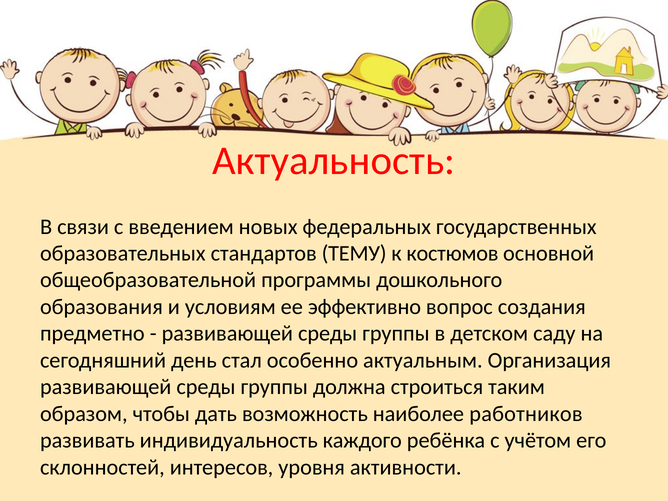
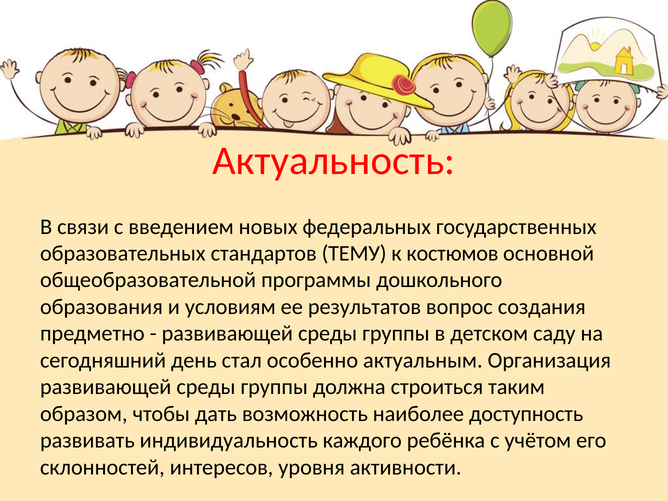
эффективно: эффективно -> результатов (365, 307)
работников: работников -> доступность (526, 414)
